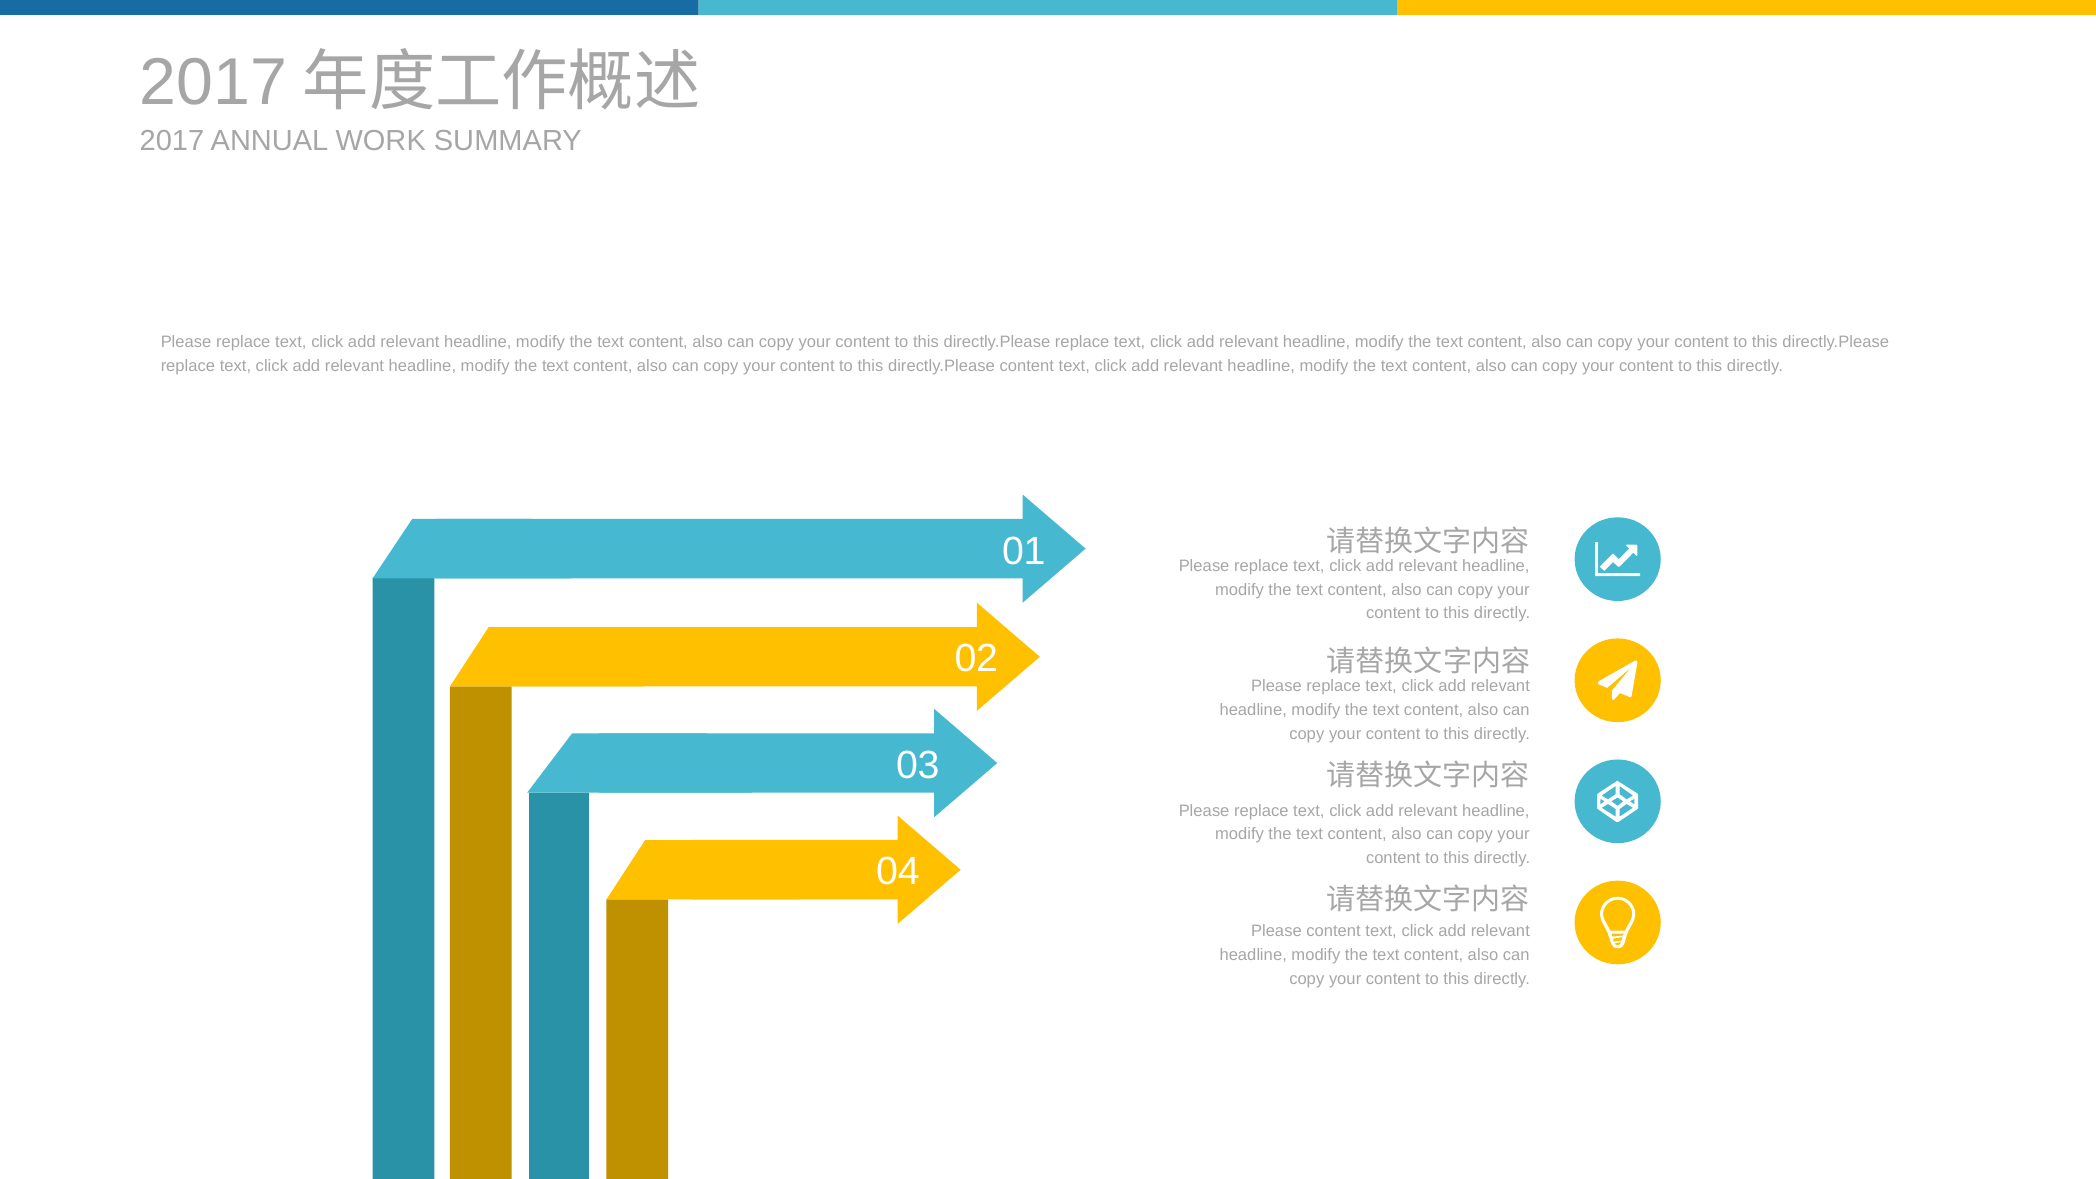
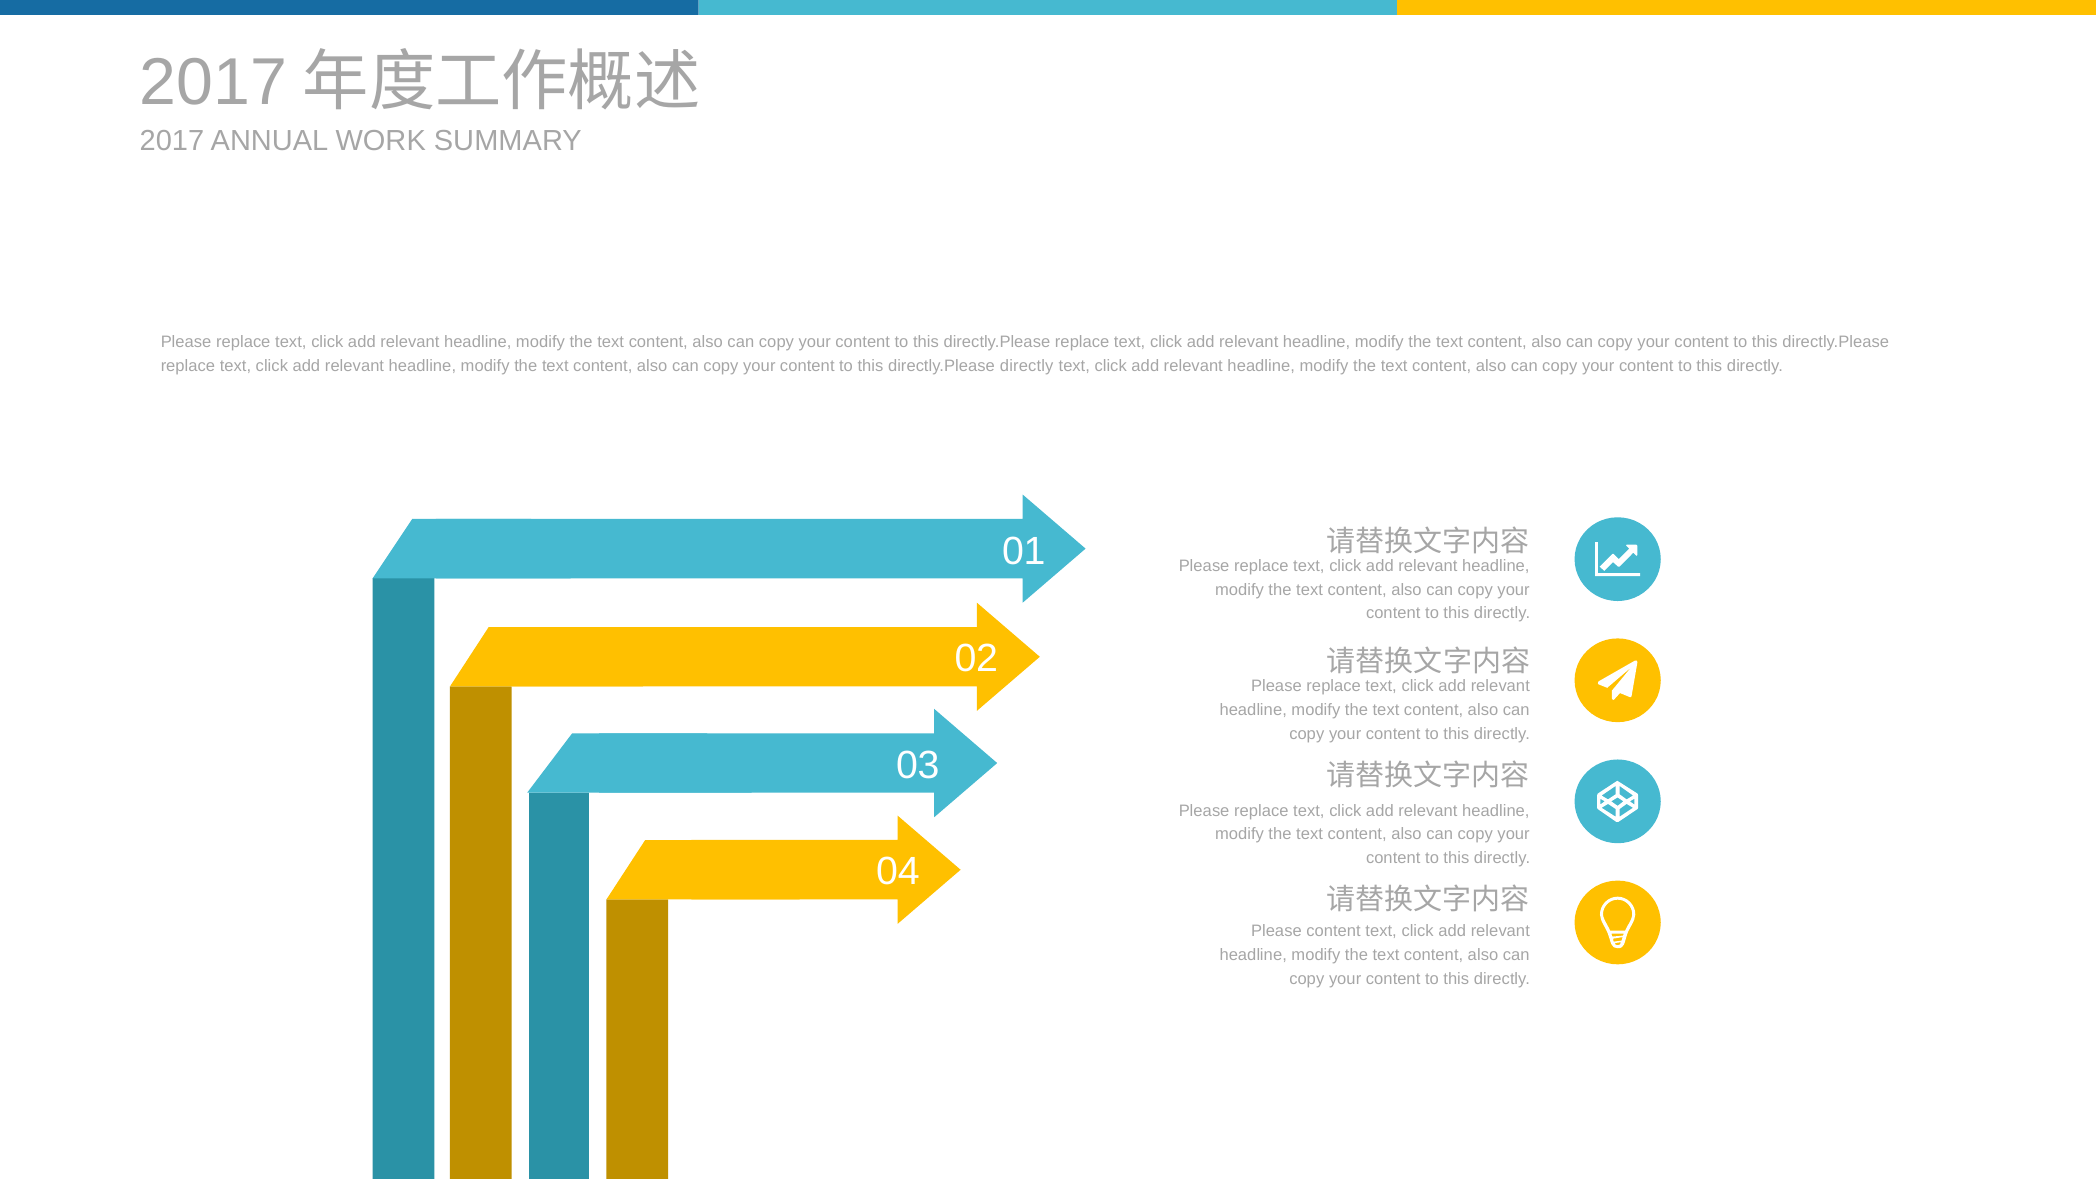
directly.Please content: content -> directly (1027, 366)
